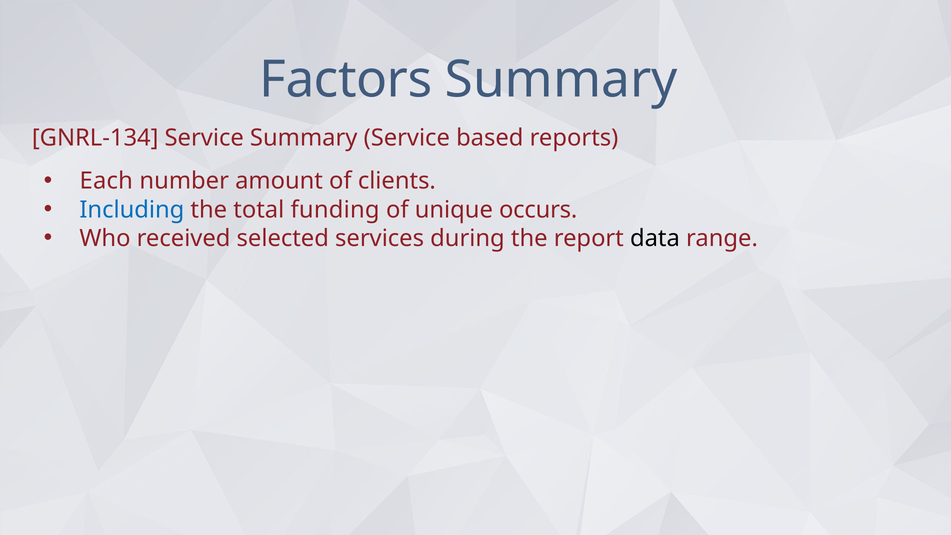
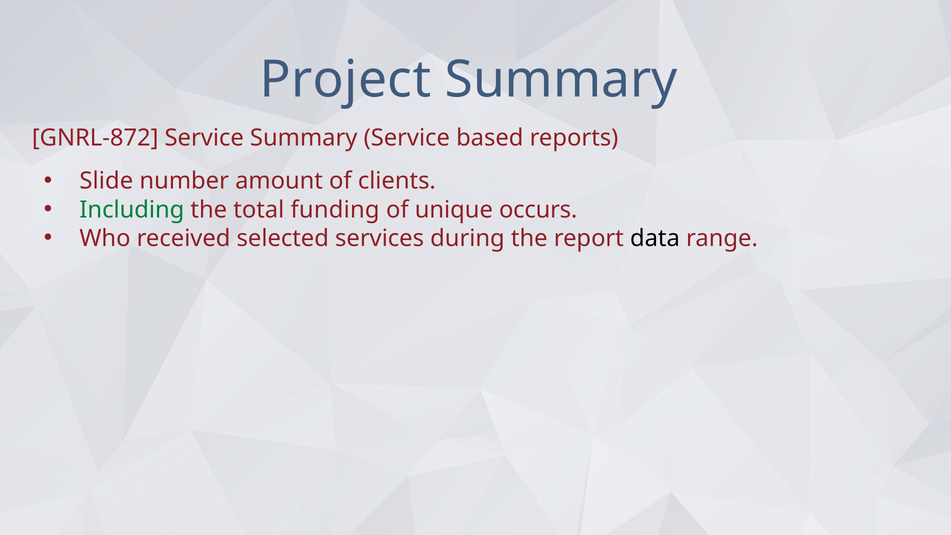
Factors: Factors -> Project (345, 80)
GNRL-134: GNRL-134 -> GNRL-872 (95, 138)
Each: Each -> Slide (106, 181)
Including colour: blue -> green (132, 210)
